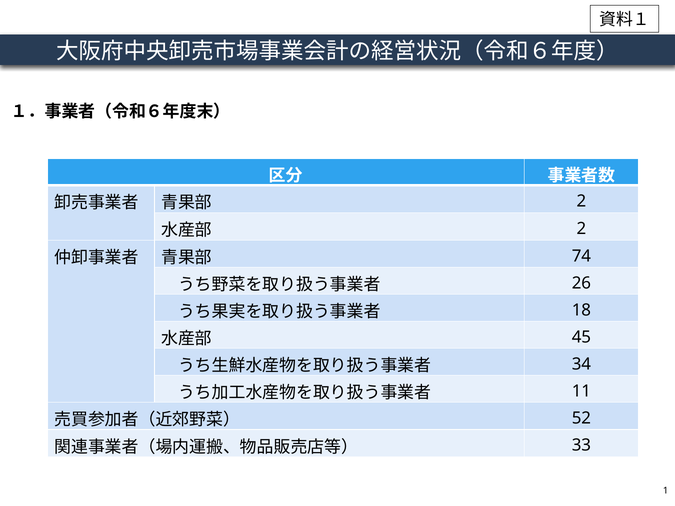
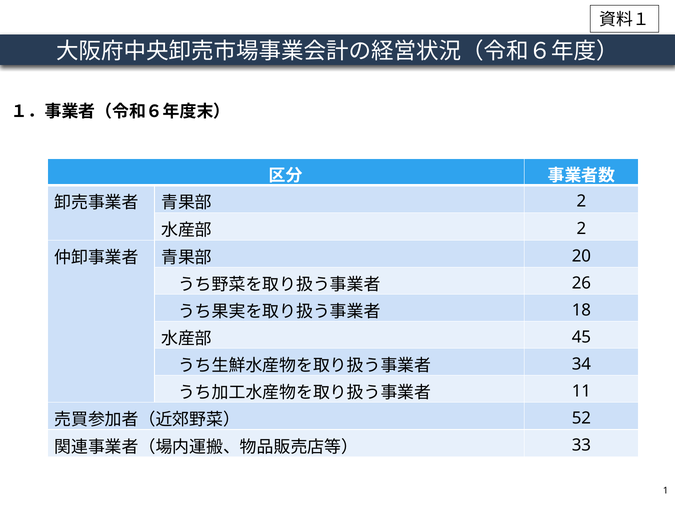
74: 74 -> 20 (581, 256)
